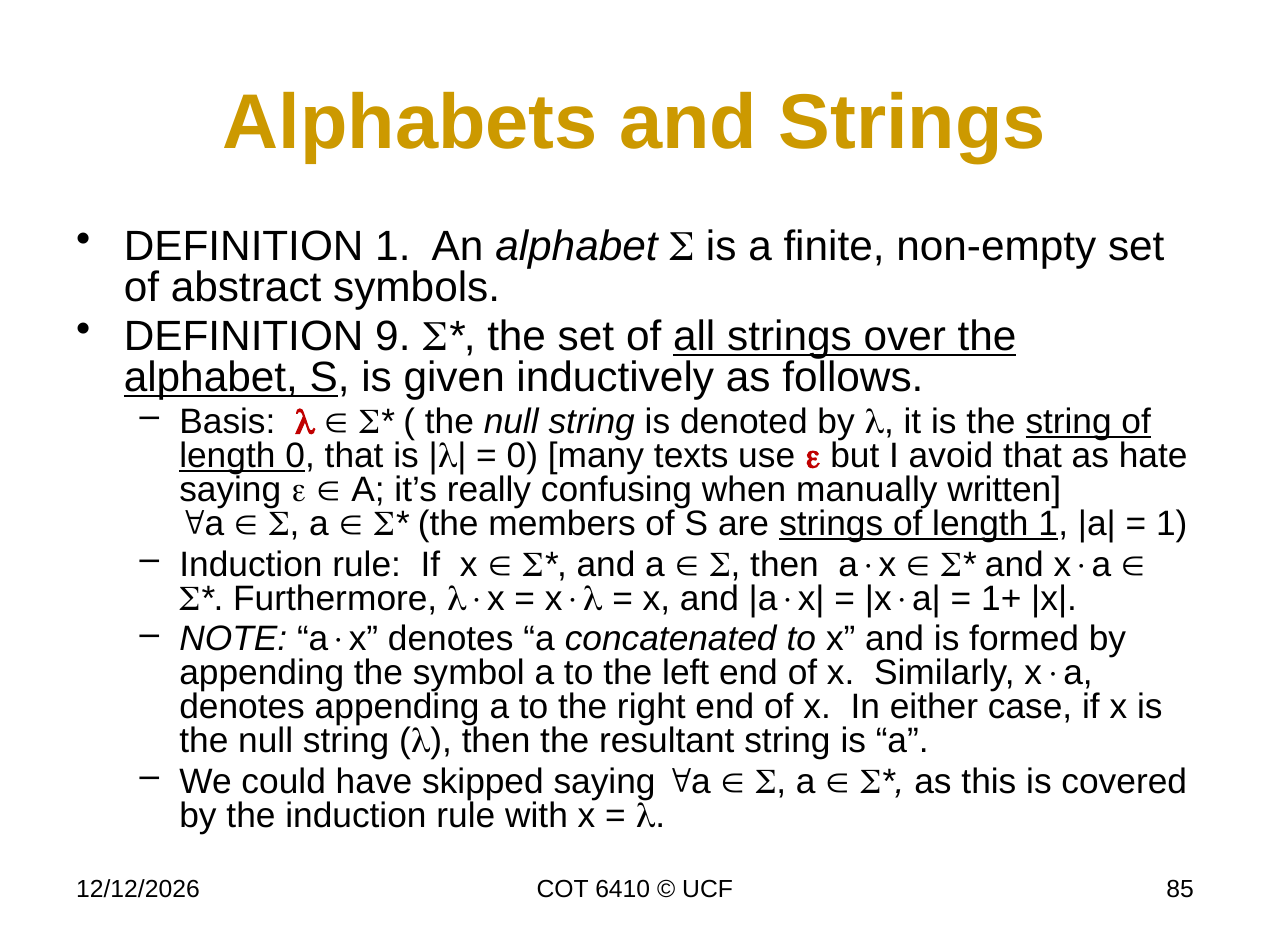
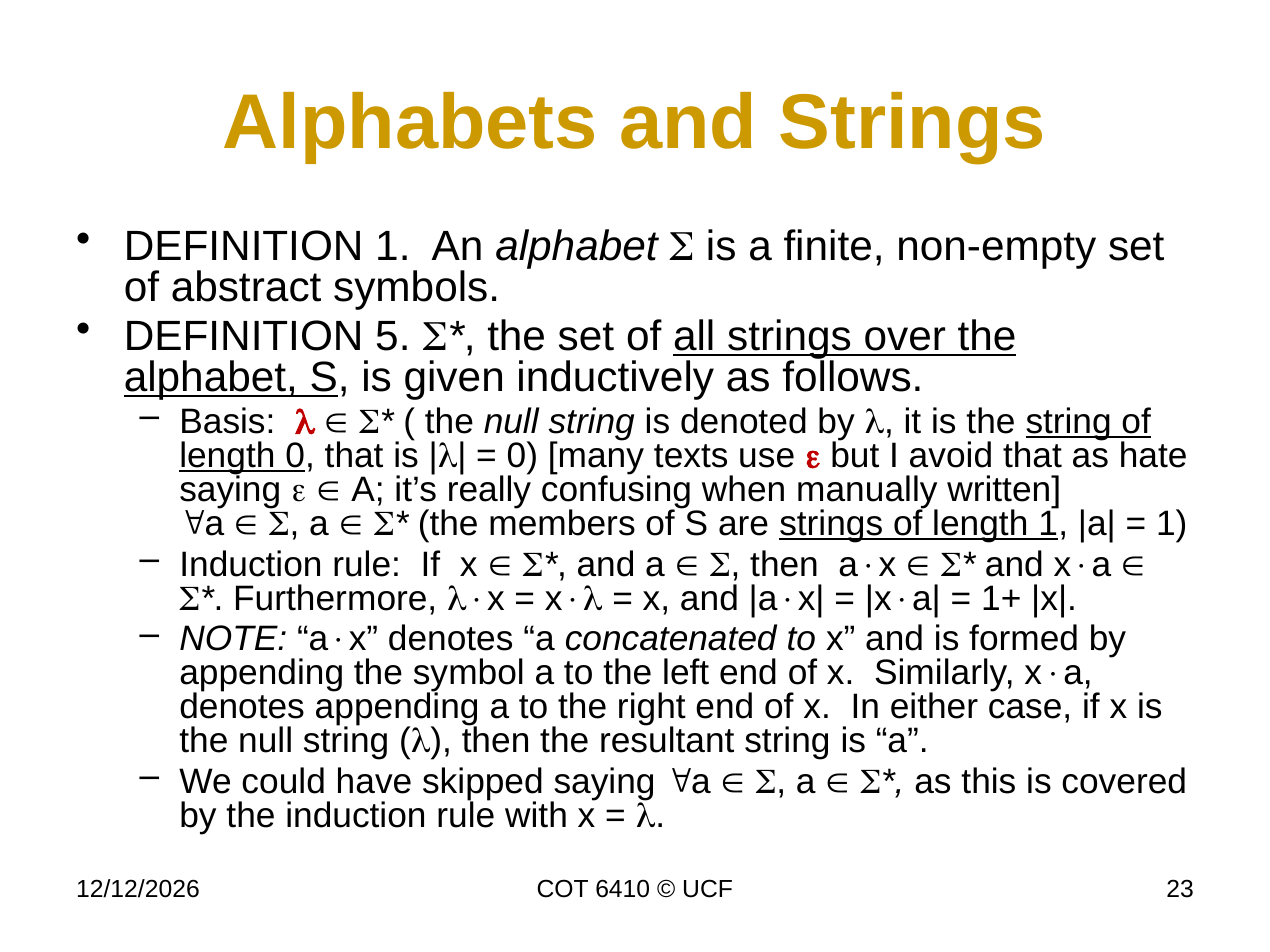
9: 9 -> 5 (393, 337)
85: 85 -> 23 (1180, 890)
